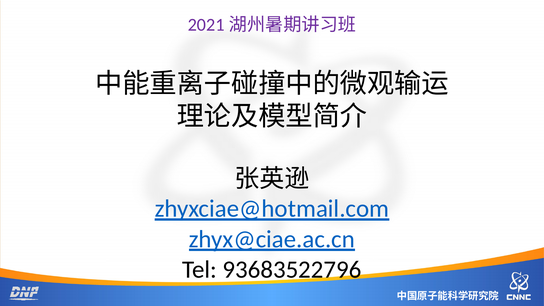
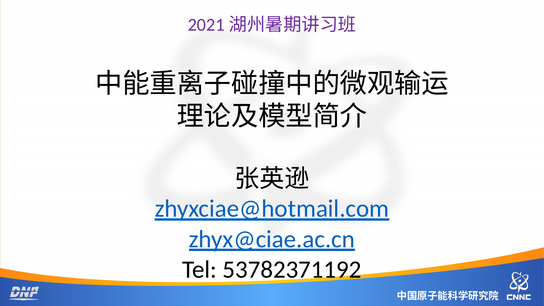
93683522796: 93683522796 -> 53782371192 (292, 270)
